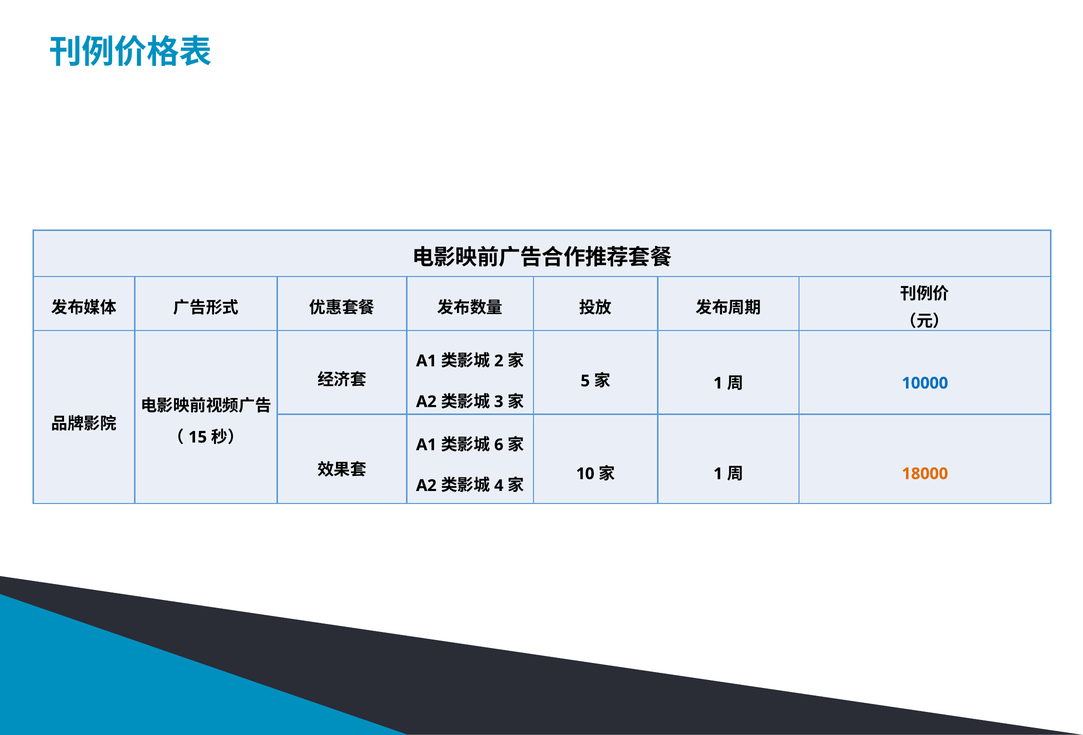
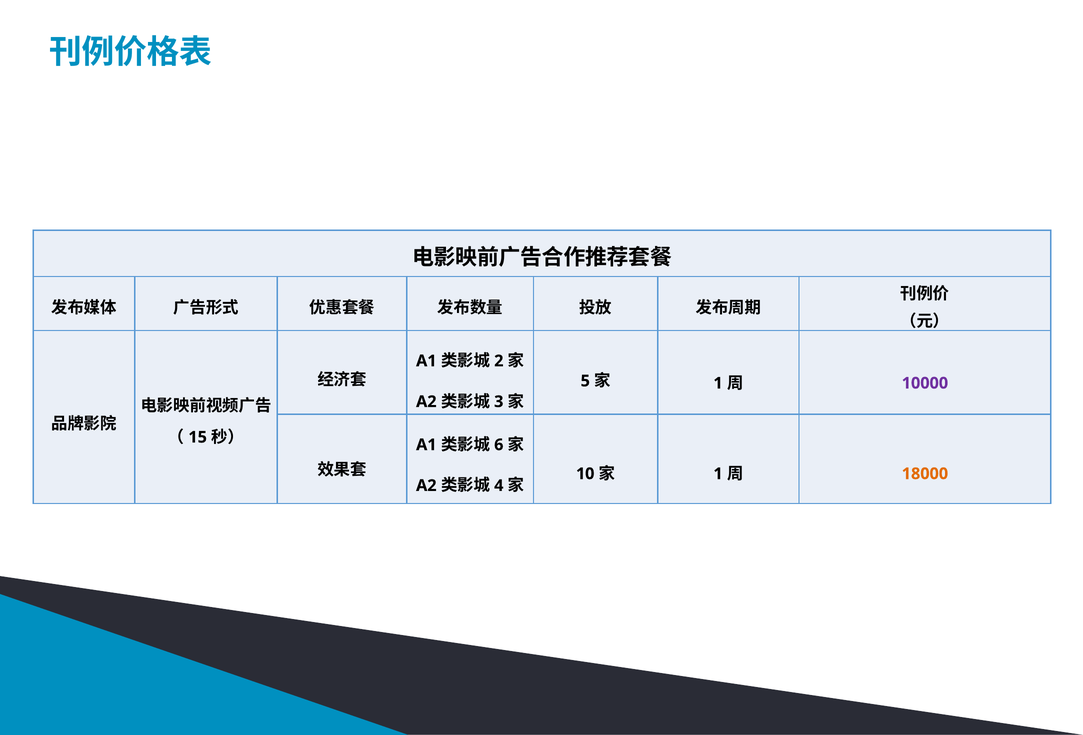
10000 colour: blue -> purple (925, 383)
